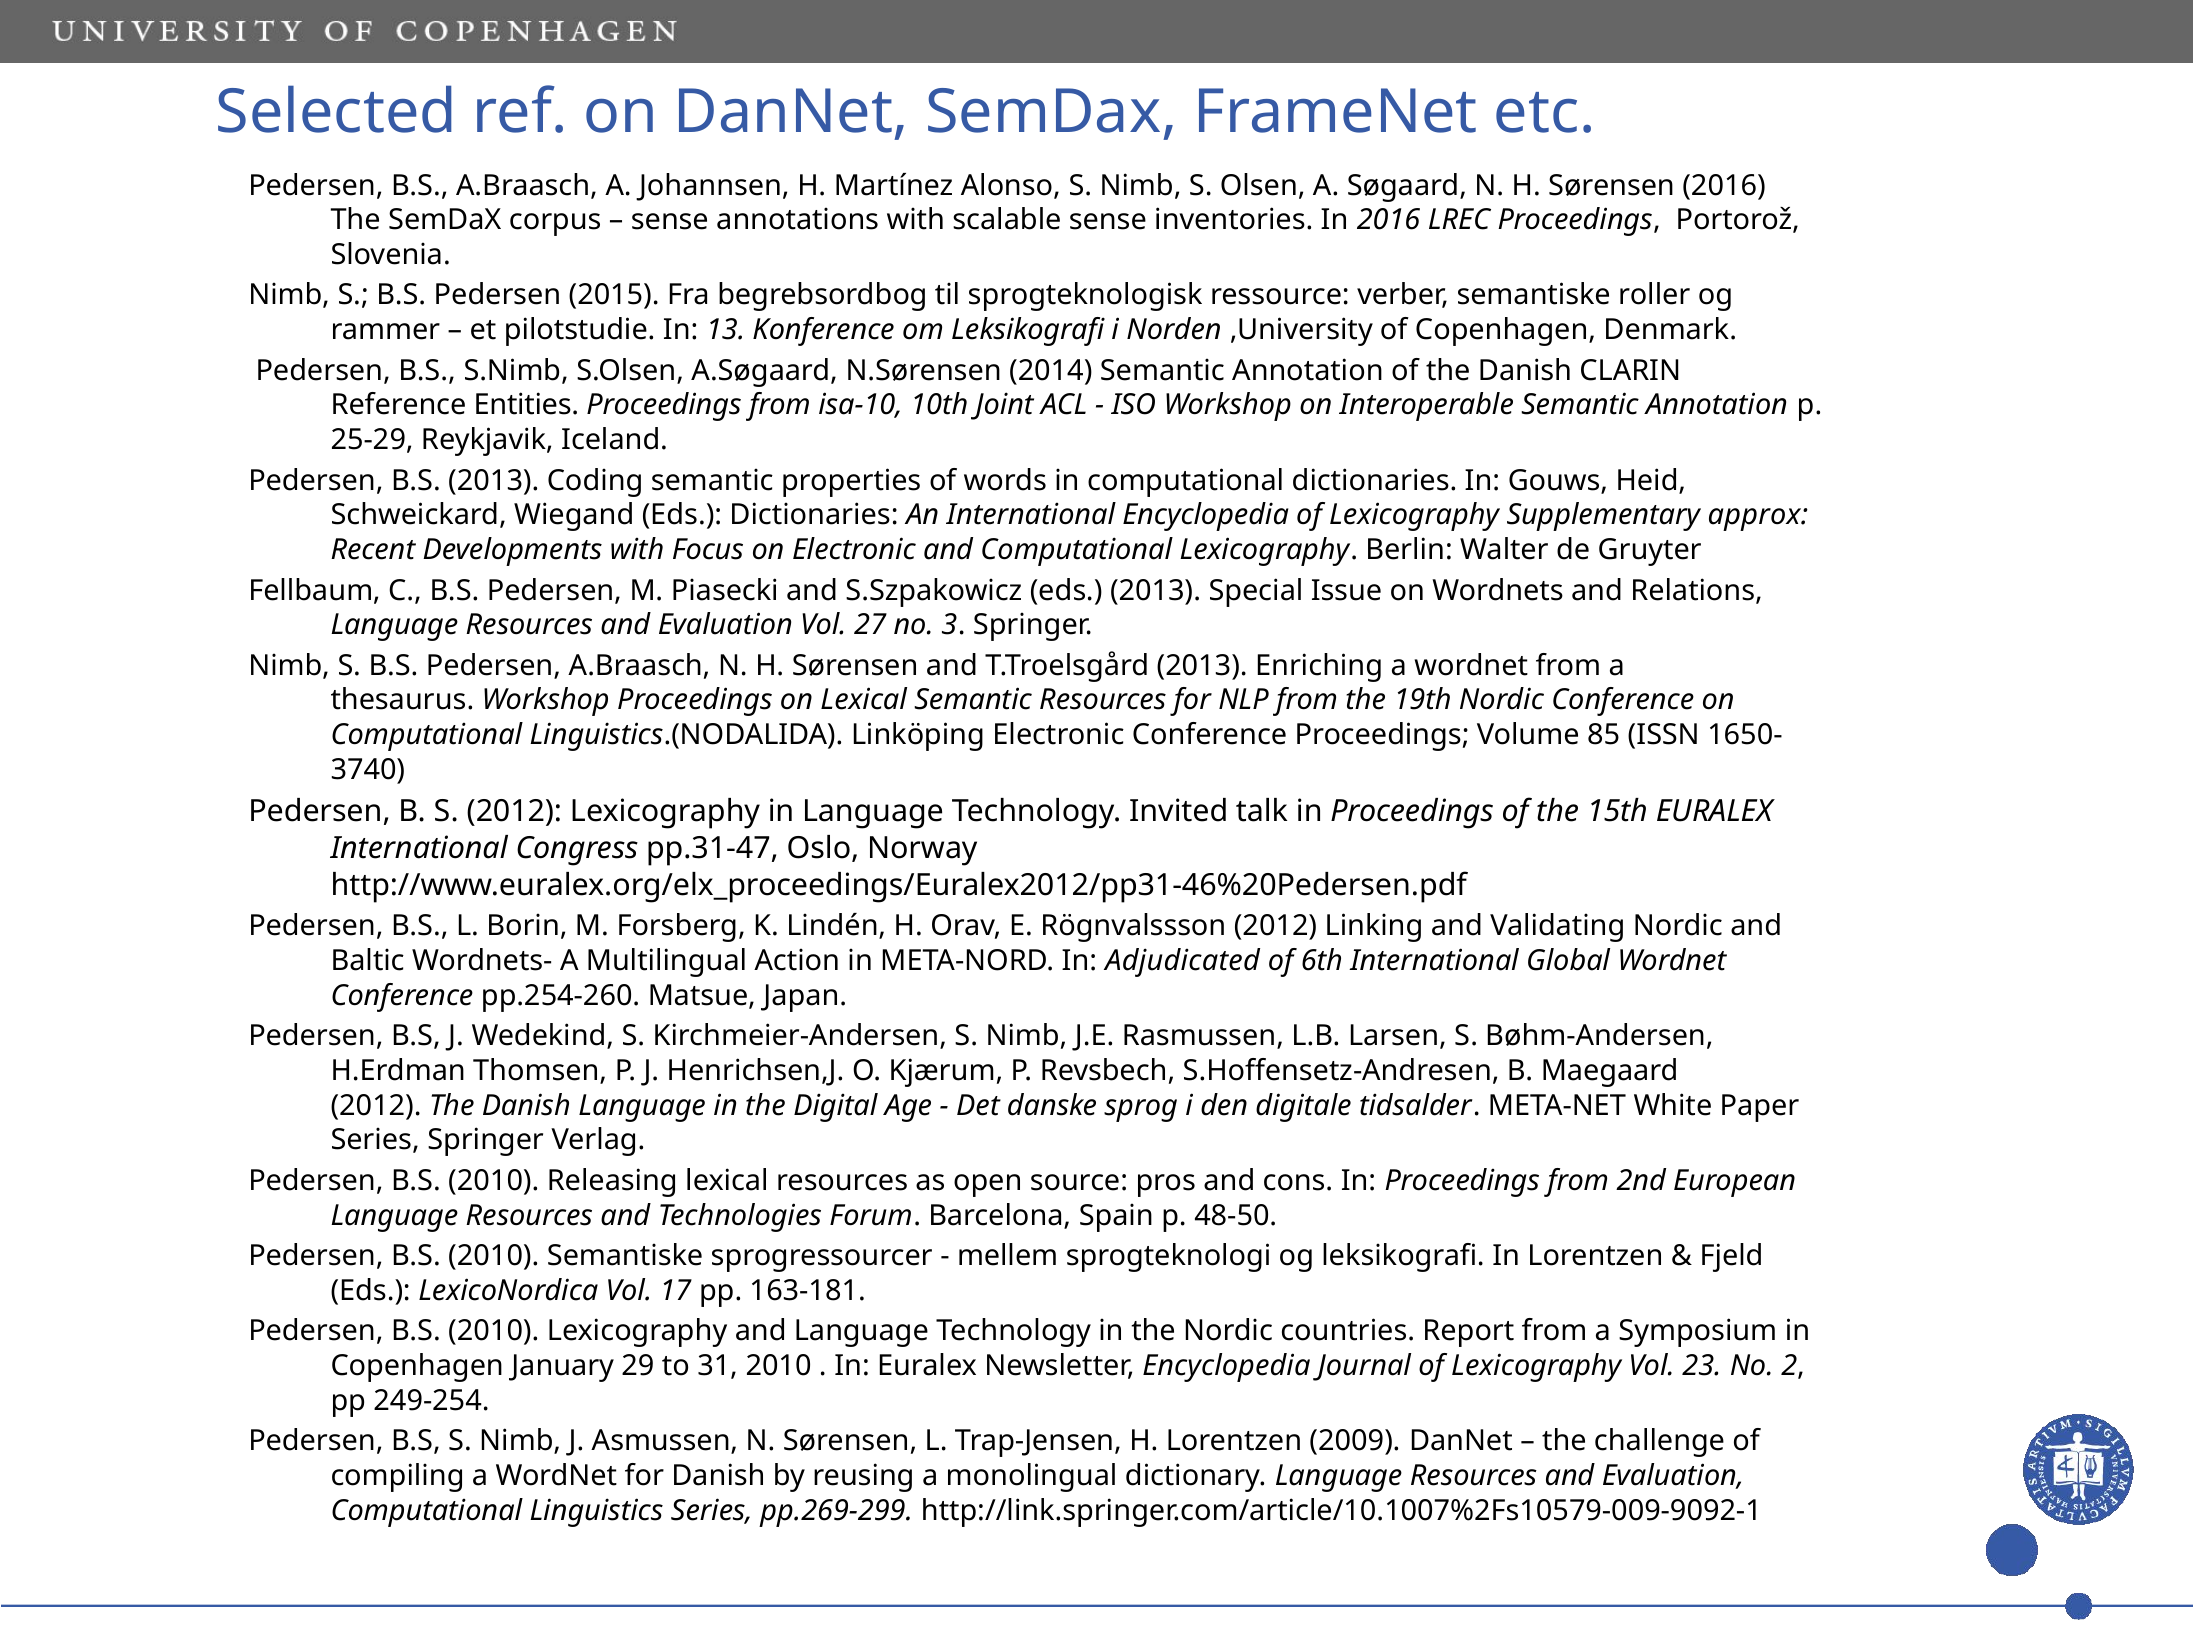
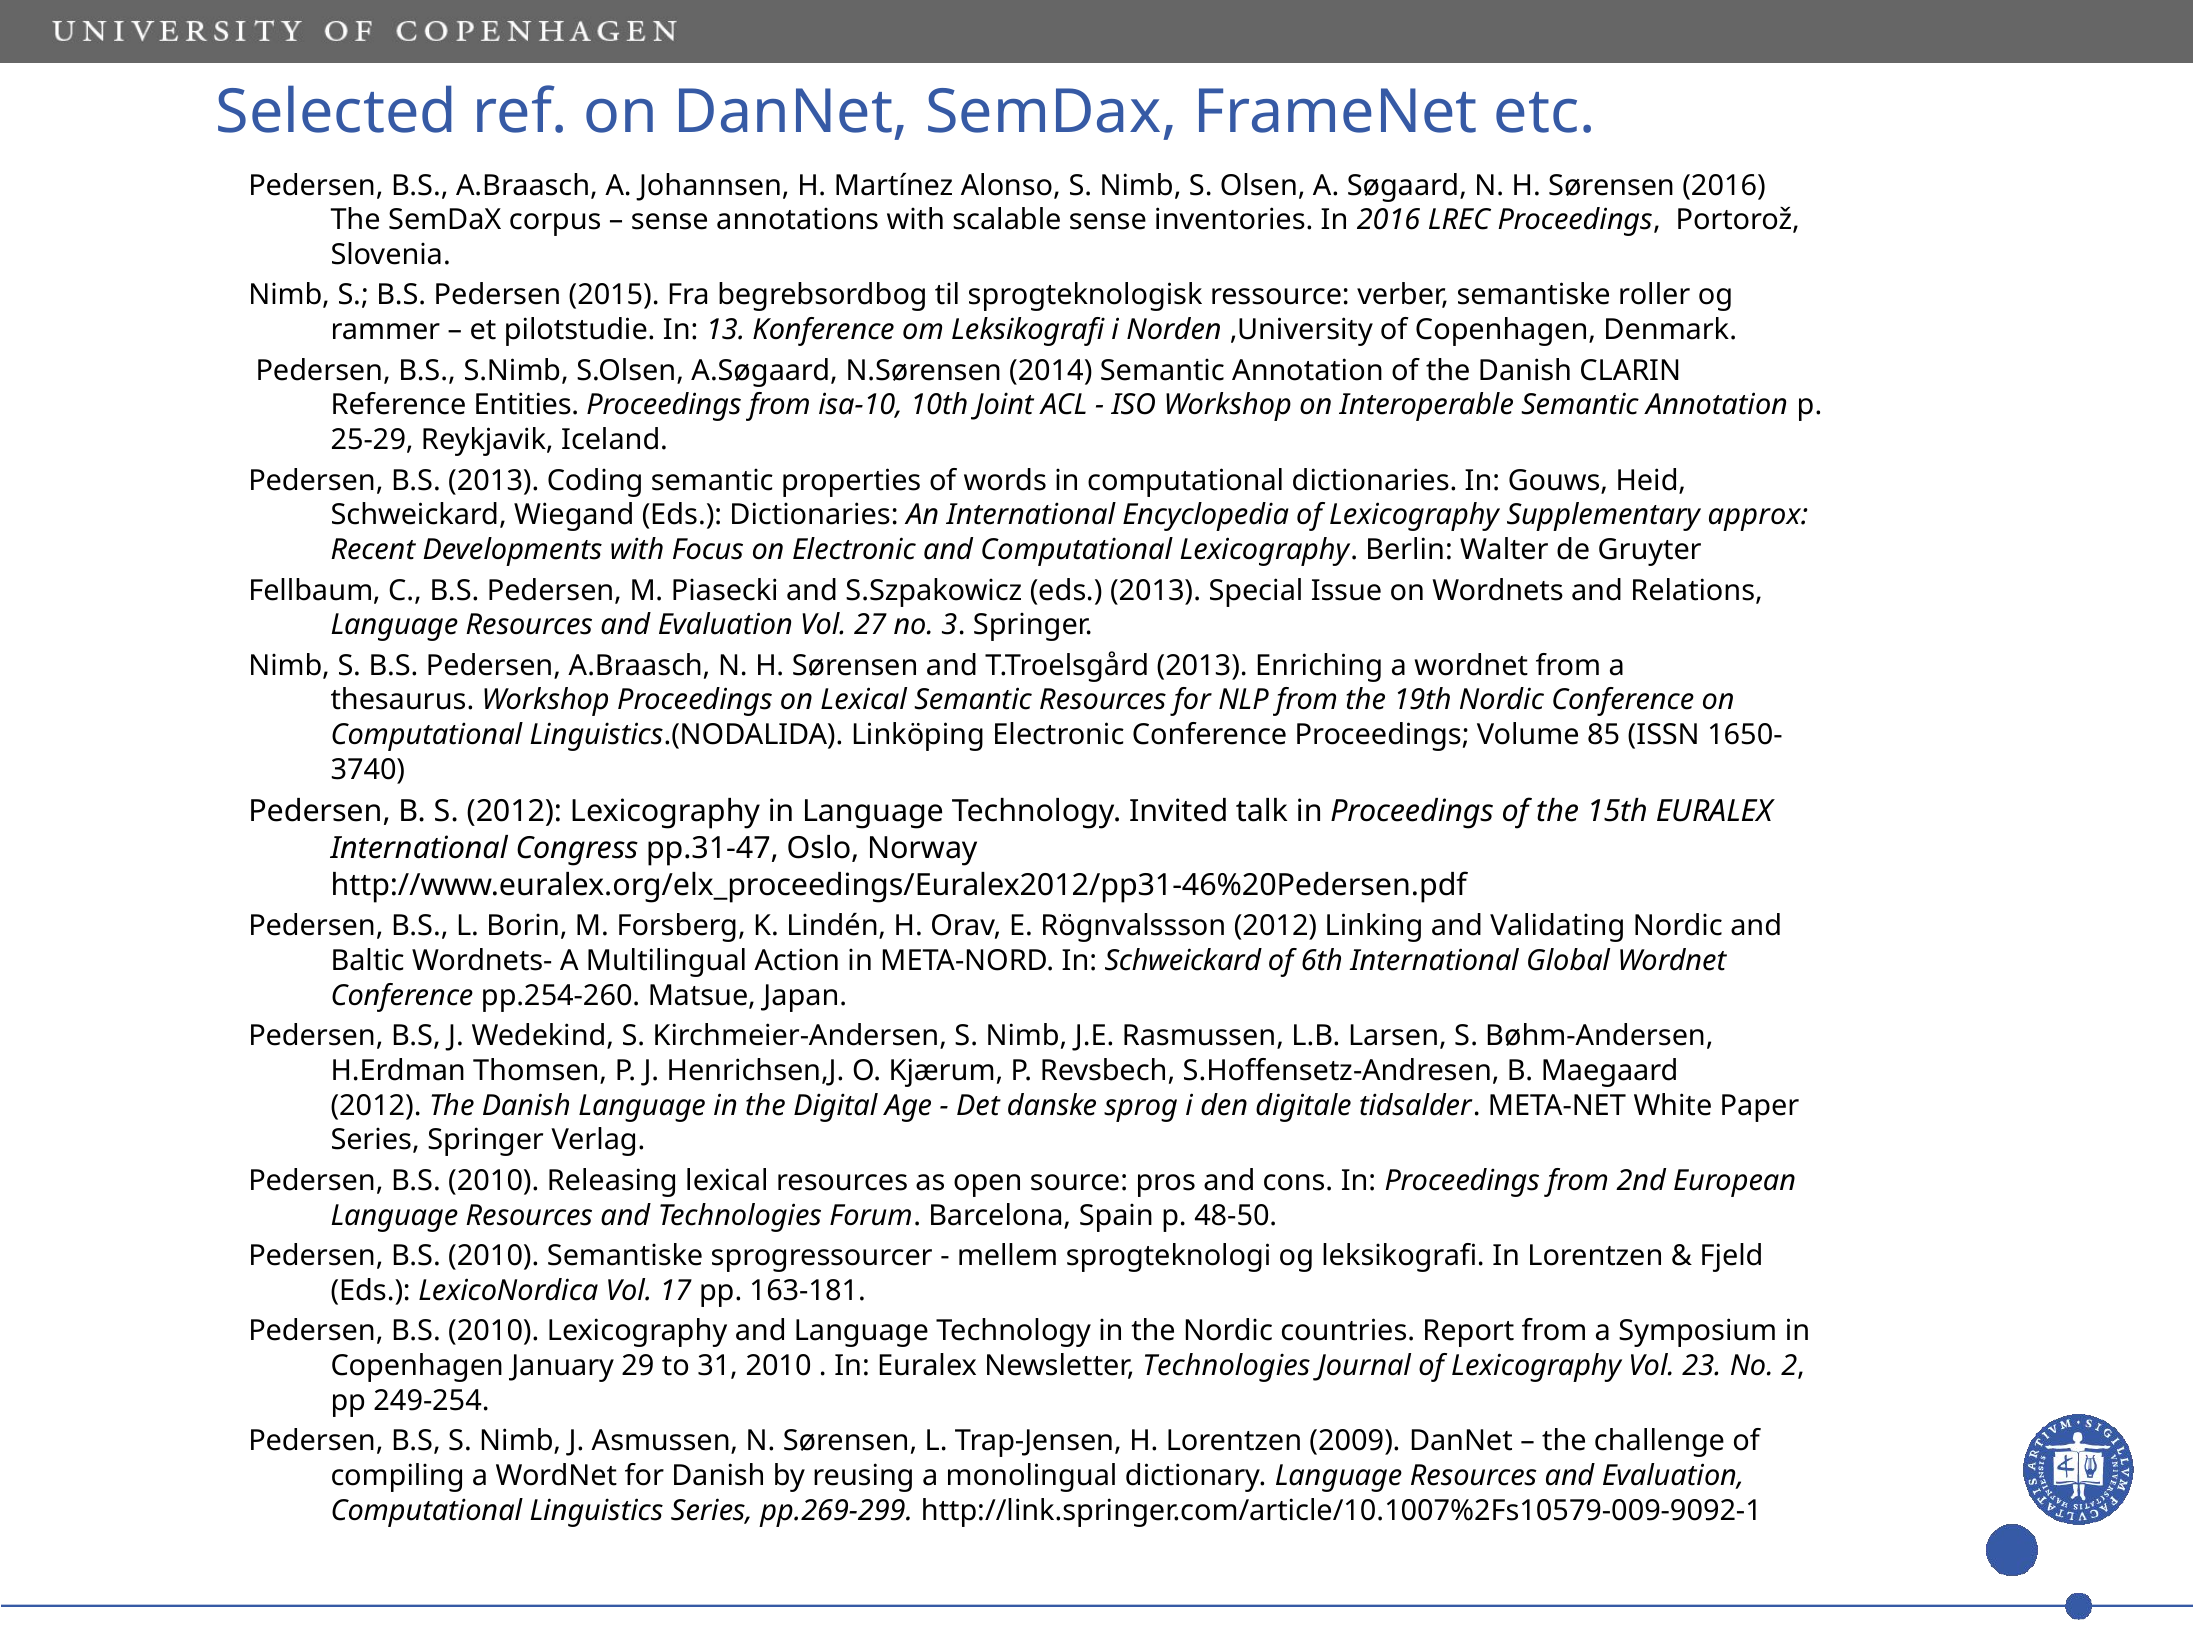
In Adjudicated: Adjudicated -> Schweickard (1183, 961)
Newsletter Encyclopedia: Encyclopedia -> Technologies (1226, 1366)
